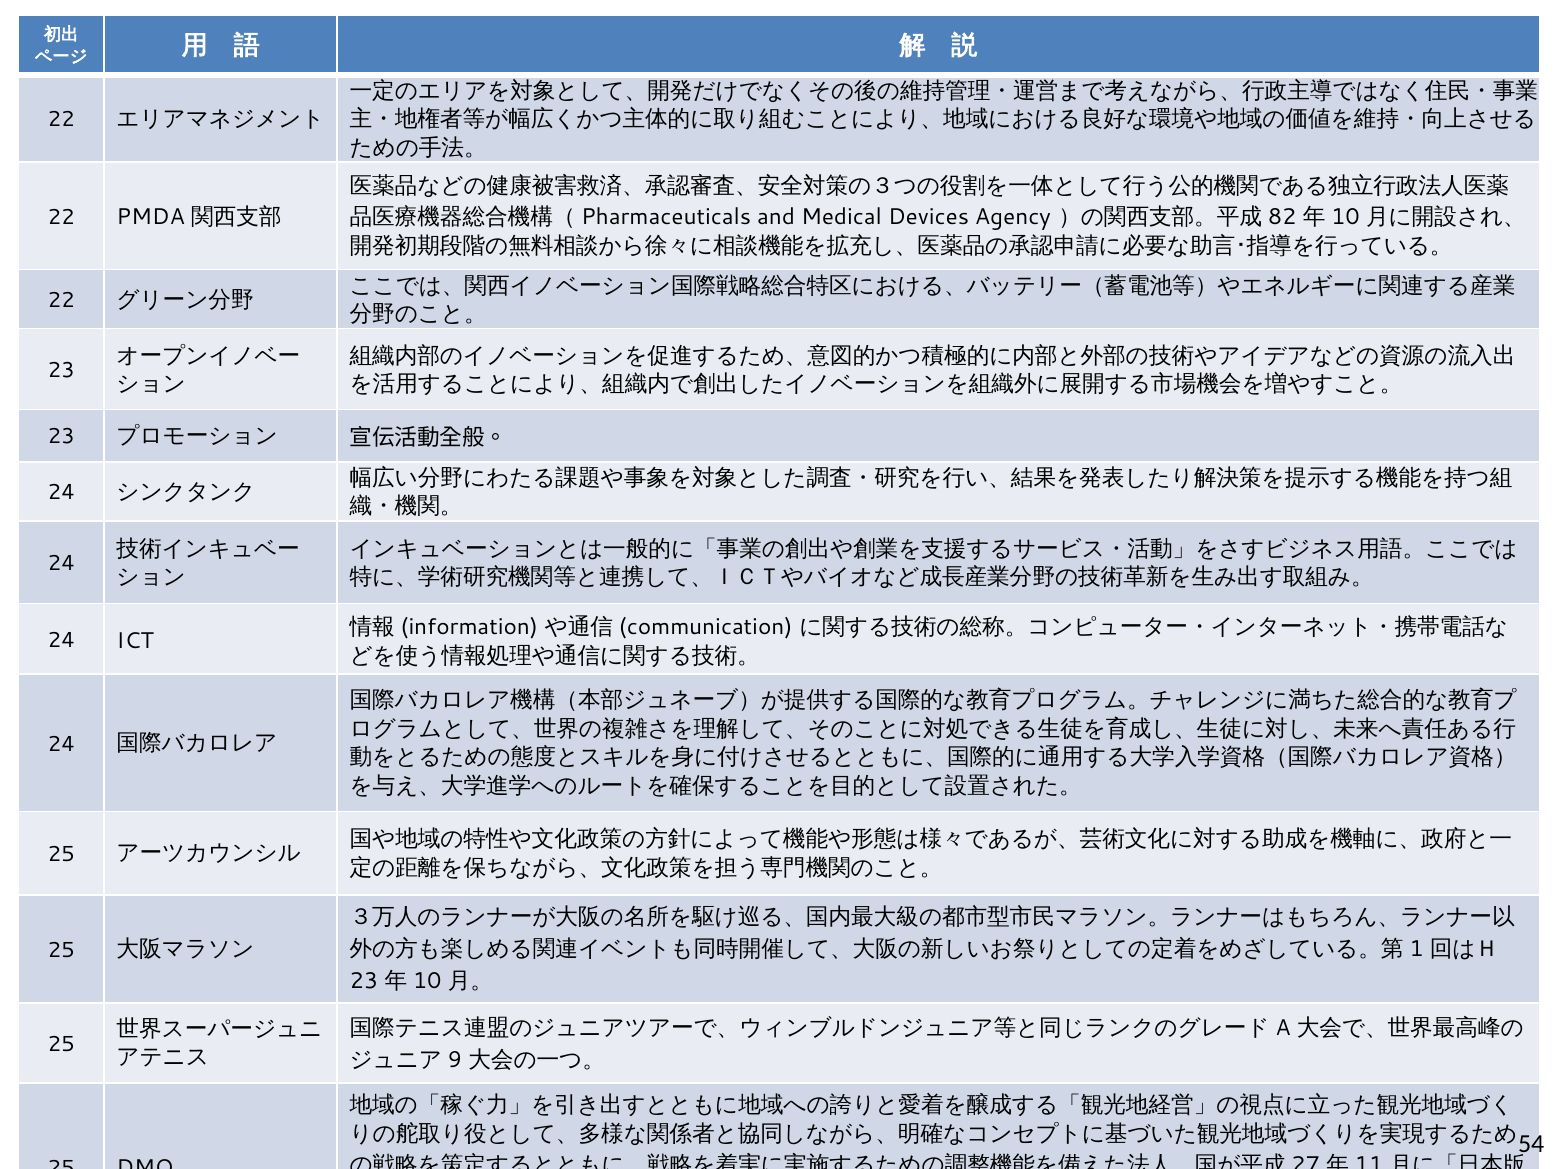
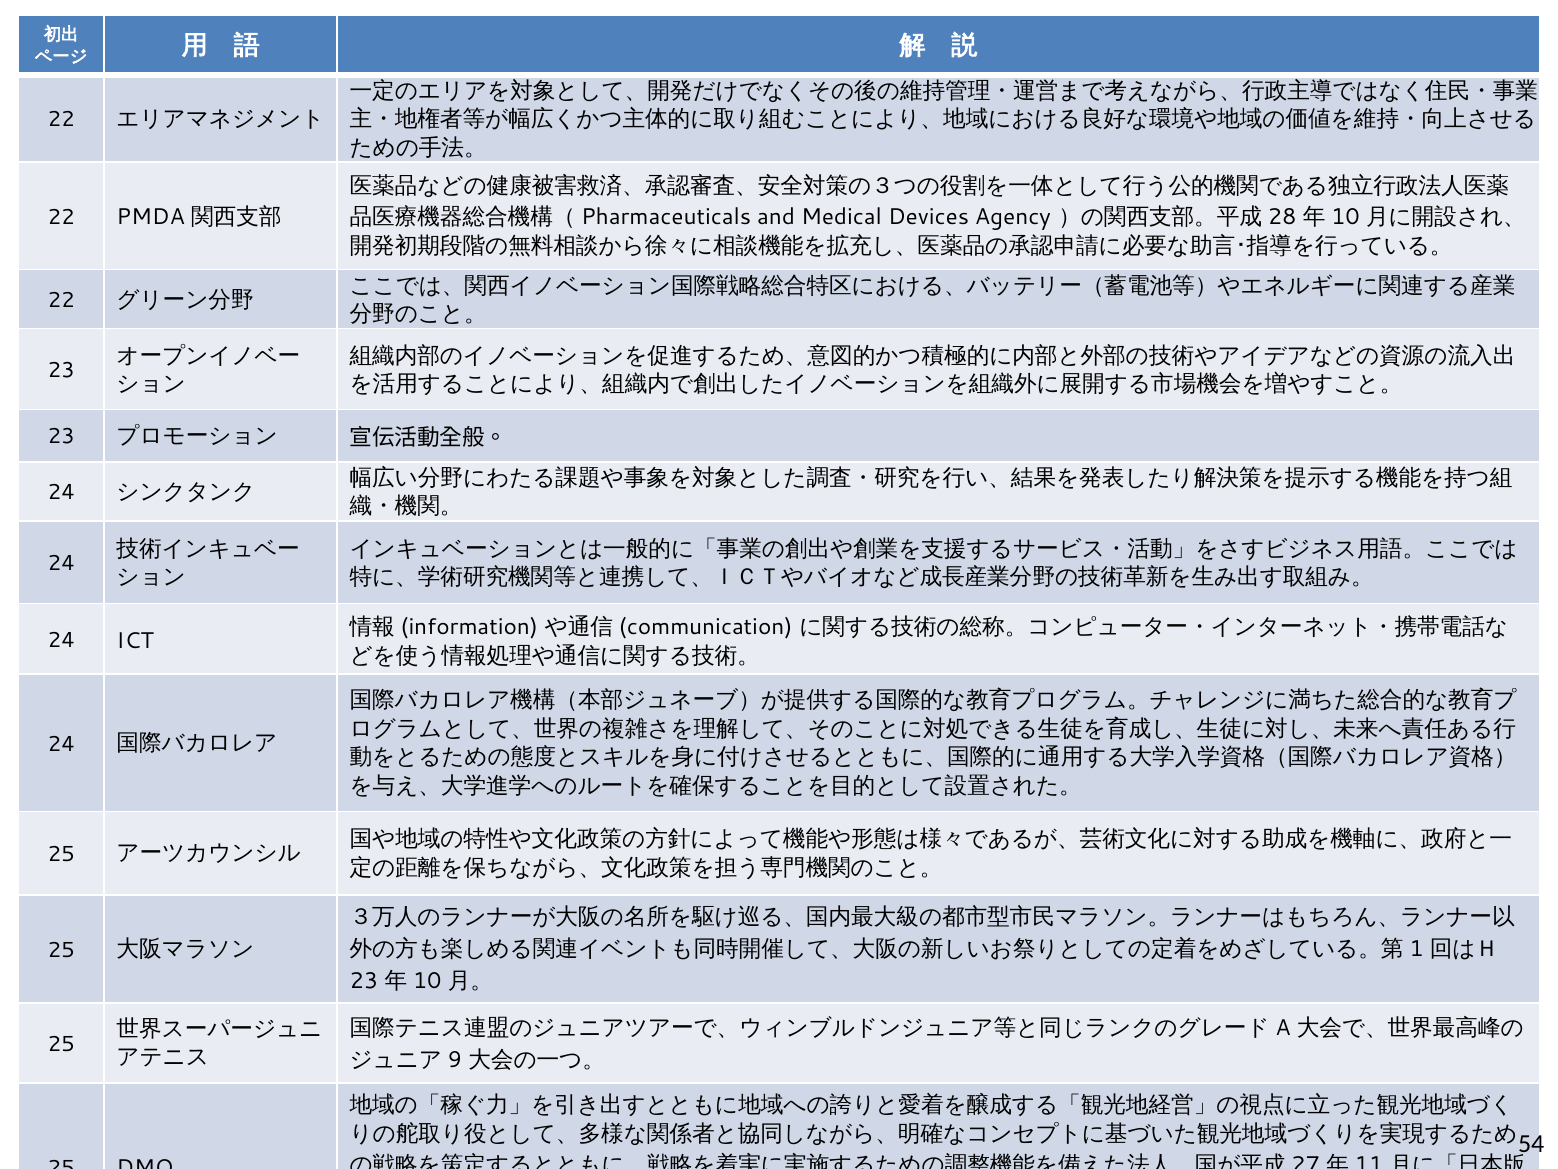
82: 82 -> 28 (1282, 217)
